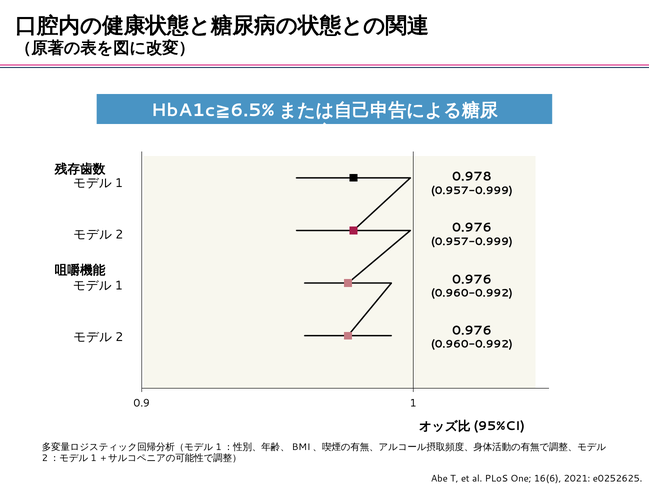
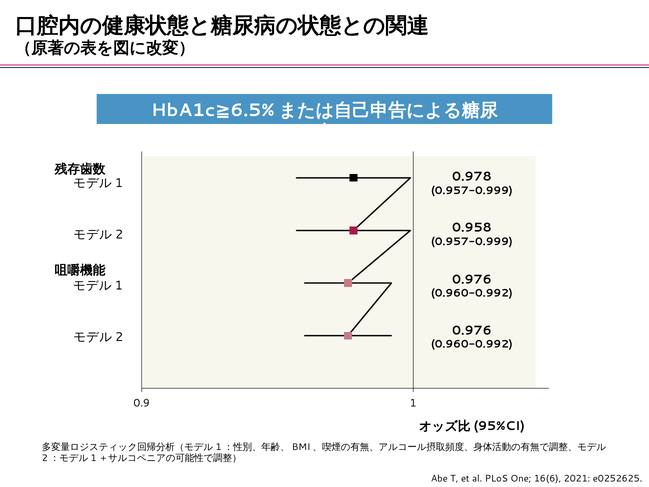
0.976: 0.976 -> 0.958 (472, 228)
